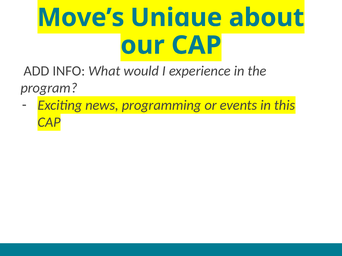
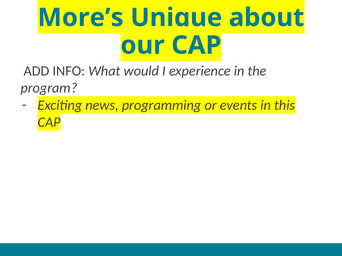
Move’s: Move’s -> More’s (81, 18)
